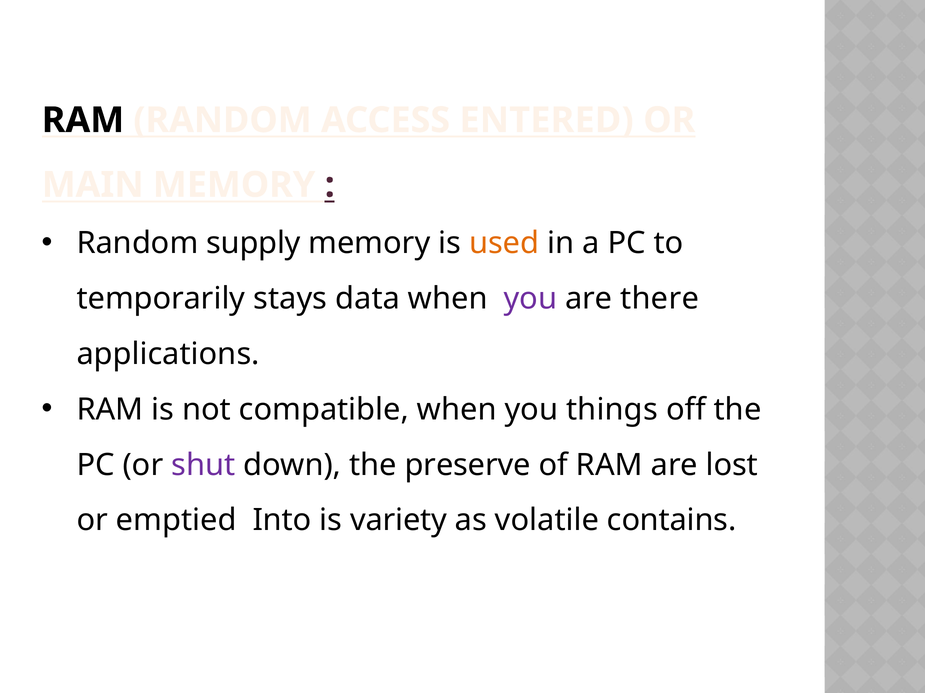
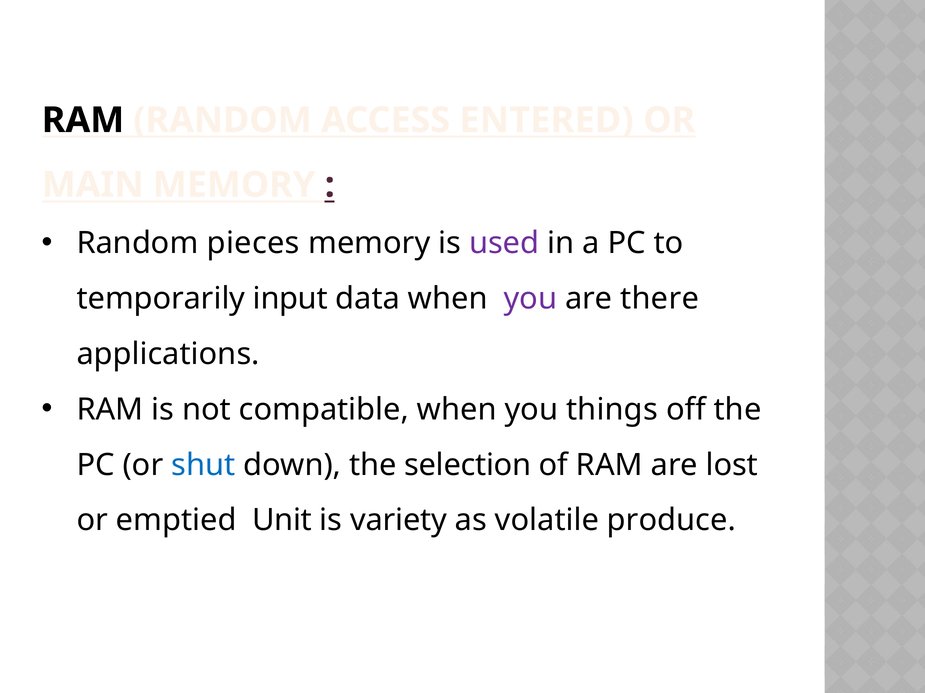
supply: supply -> pieces (253, 243)
used colour: orange -> purple (504, 243)
stays: stays -> input (290, 299)
shut colour: purple -> blue (203, 465)
preserve: preserve -> selection (468, 465)
Into: Into -> Unit (282, 521)
contains: contains -> produce (671, 521)
